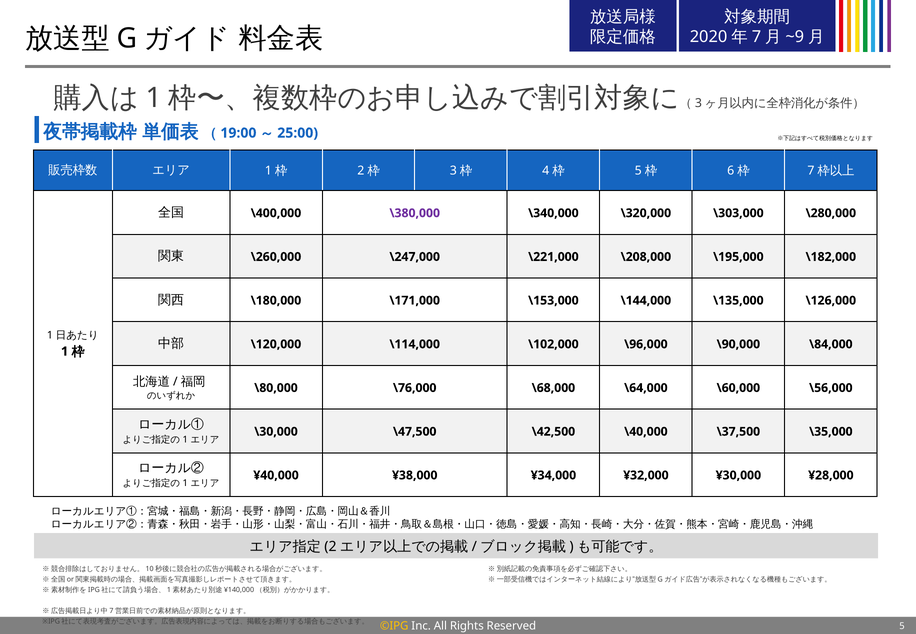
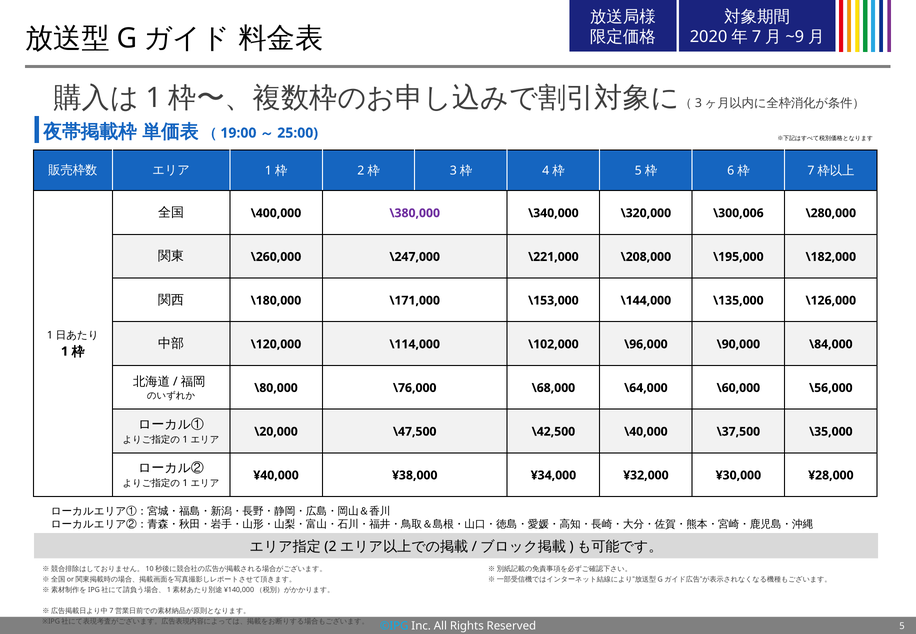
\303,000: \303,000 -> \300,006 (738, 213)
\30,000: \30,000 -> \20,000 (276, 432)
©IPG colour: yellow -> light blue (394, 626)
